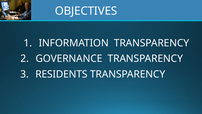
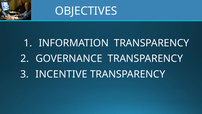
RESIDENTS: RESIDENTS -> INCENTIVE (61, 74)
